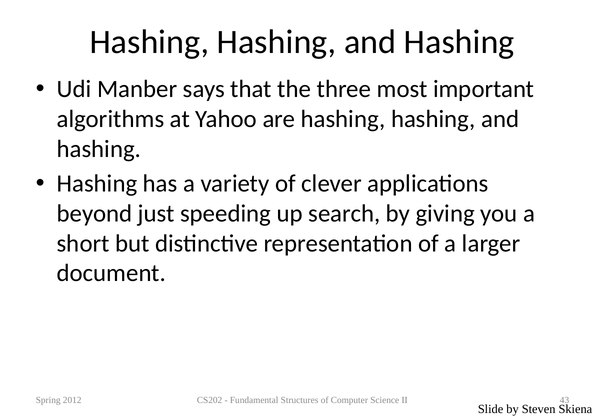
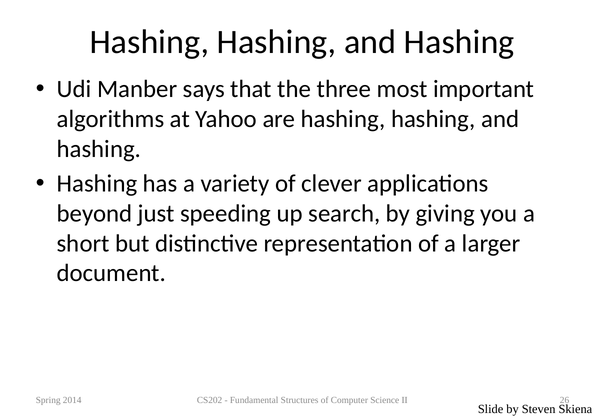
2012: 2012 -> 2014 (72, 400)
43: 43 -> 26 (565, 400)
